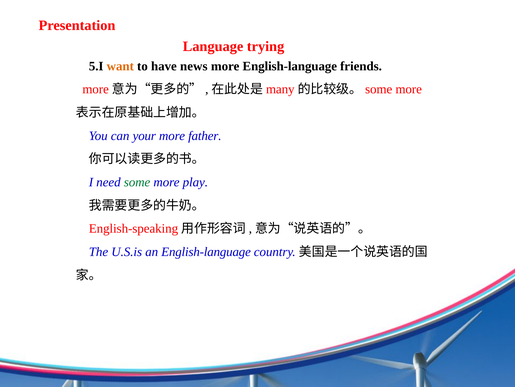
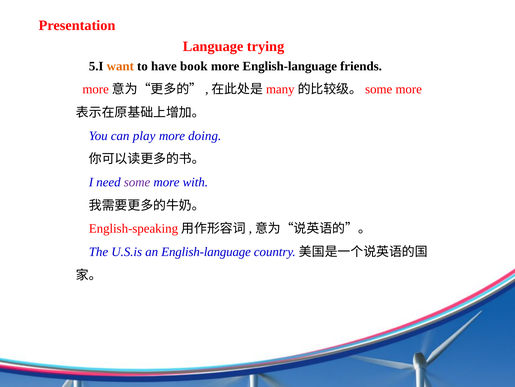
news: news -> book (194, 66)
your: your -> play (144, 136)
father: father -> doing (205, 136)
some colour: green -> purple (137, 182)
play: play -> with (195, 182)
